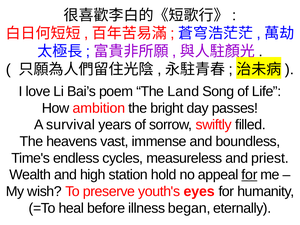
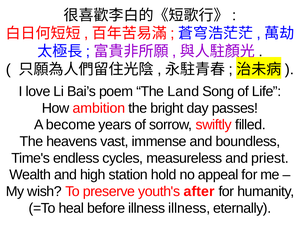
survival: survival -> become (71, 125)
for underline: present -> none (249, 175)
eyes: eyes -> after (199, 191)
illness began: began -> illness (189, 208)
